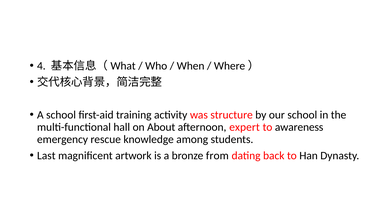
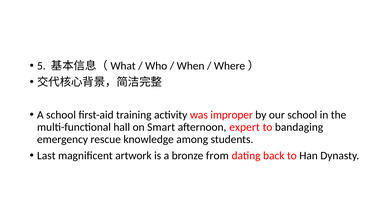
4: 4 -> 5 (41, 66)
structure: structure -> improper (232, 115)
About: About -> Smart (161, 127)
awareness: awareness -> bandaging (299, 127)
